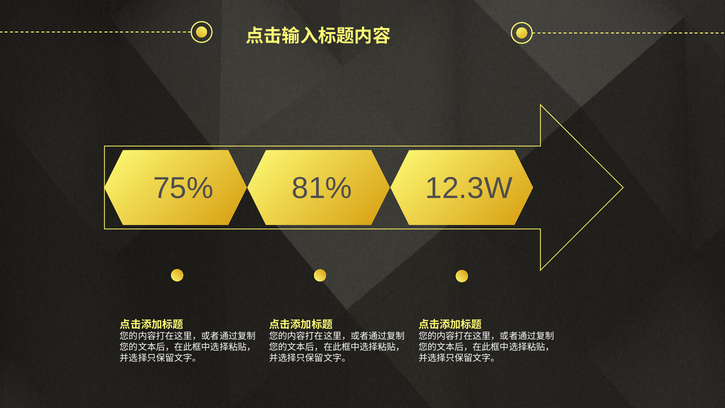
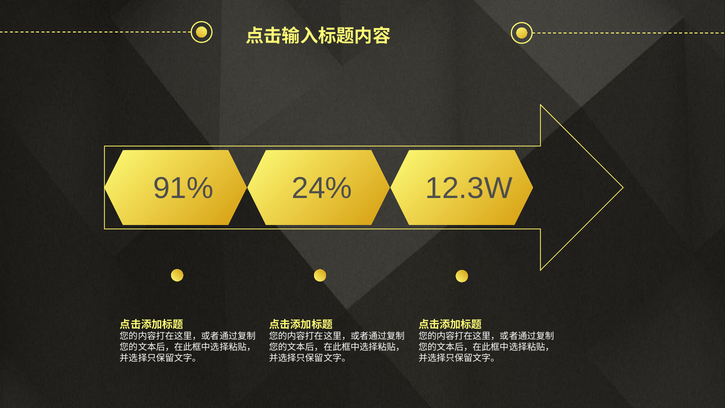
75%: 75% -> 91% (183, 188)
81%: 81% -> 24% (322, 188)
